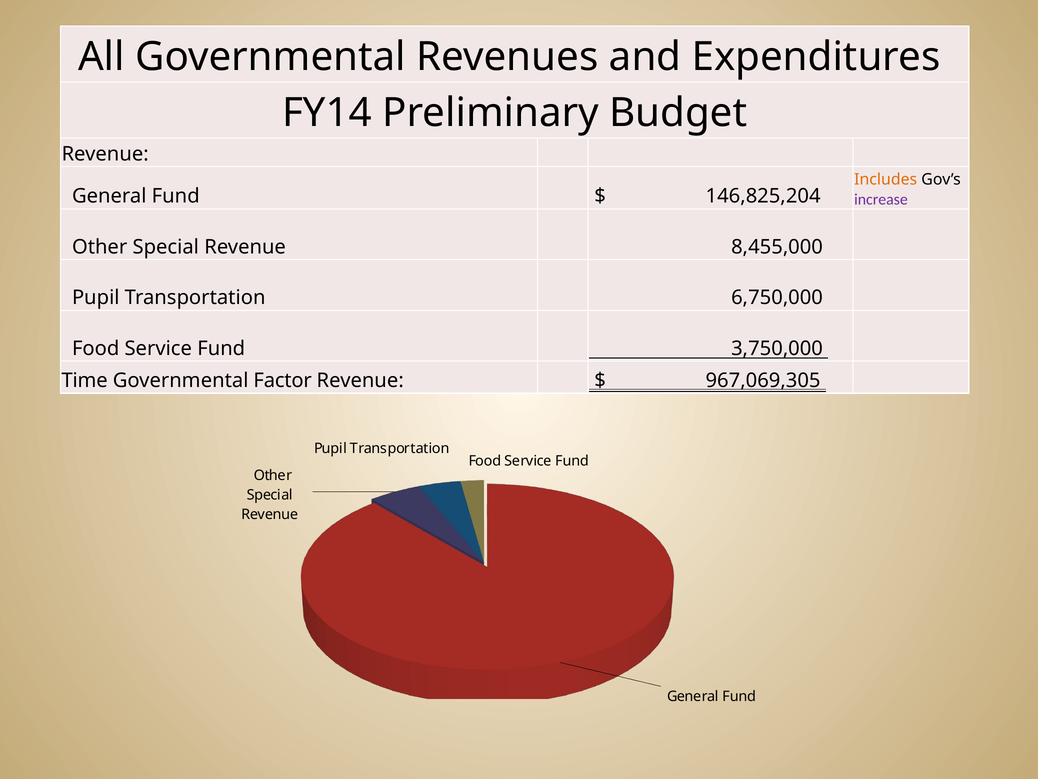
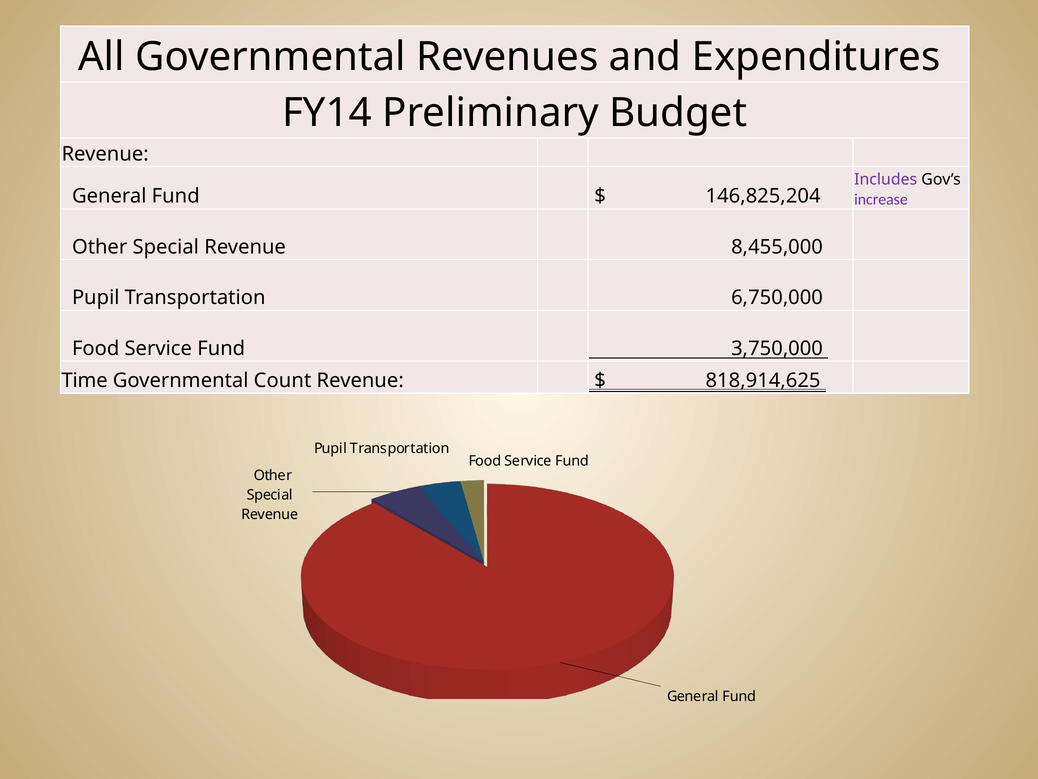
Includes colour: orange -> purple (886, 179)
Factor: Factor -> Count (282, 381)
967,069,305: 967,069,305 -> 818,914,625 (763, 381)
